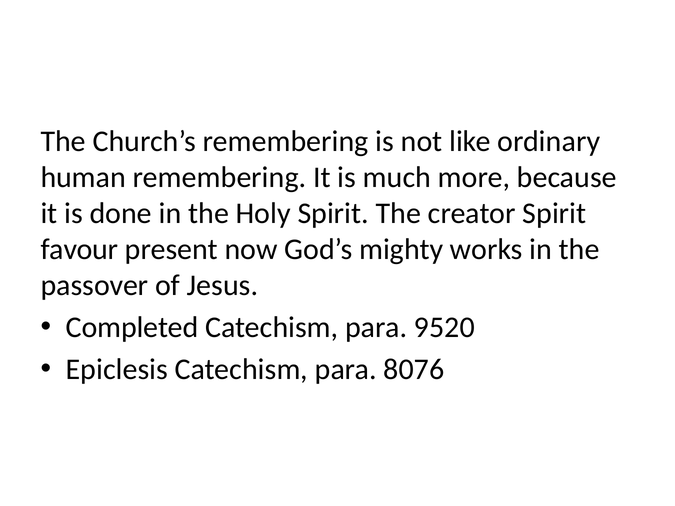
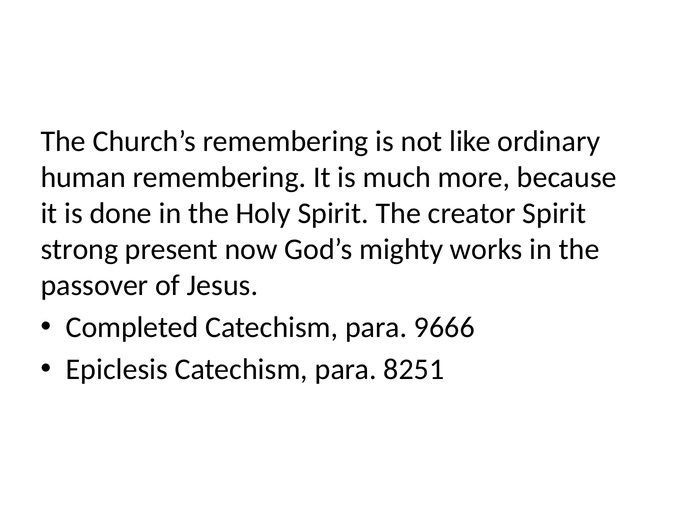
favour: favour -> strong (79, 250)
9520: 9520 -> 9666 (444, 328)
8076: 8076 -> 8251 (414, 370)
